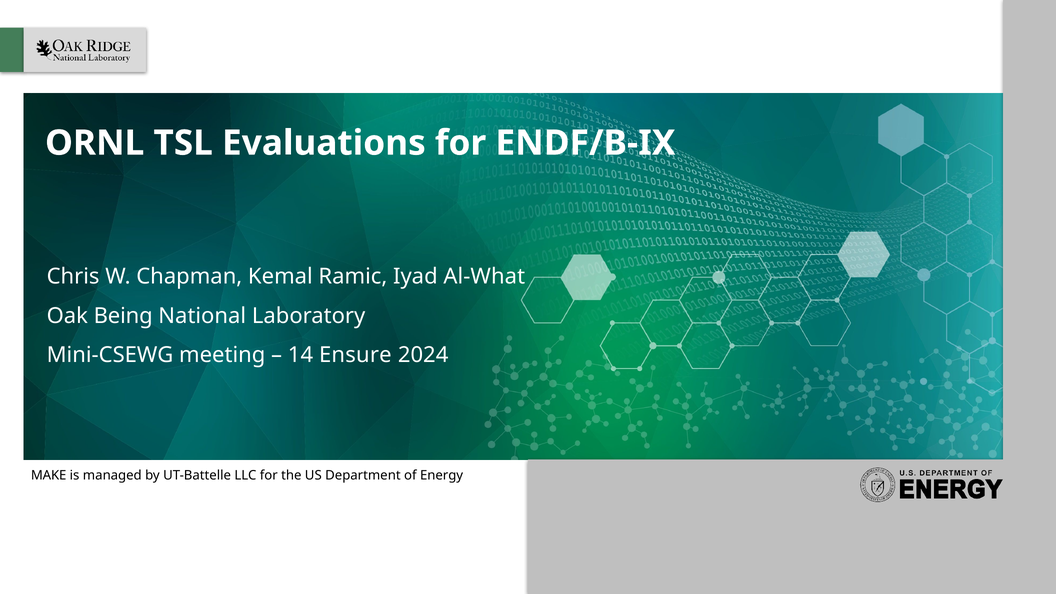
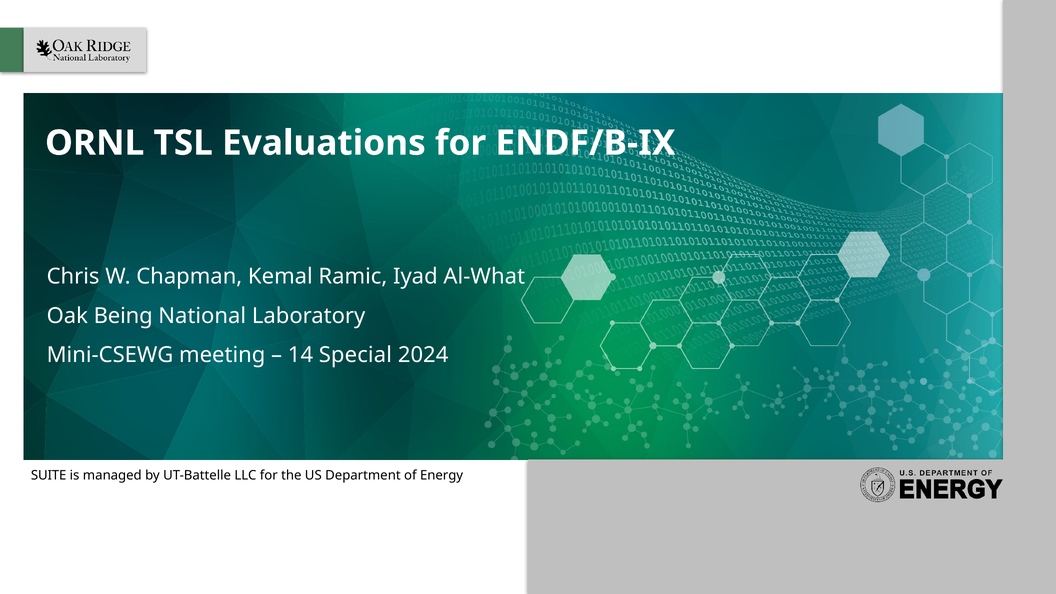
Ensure: Ensure -> Special (355, 355)
MAKE: MAKE -> SUITE (49, 476)
